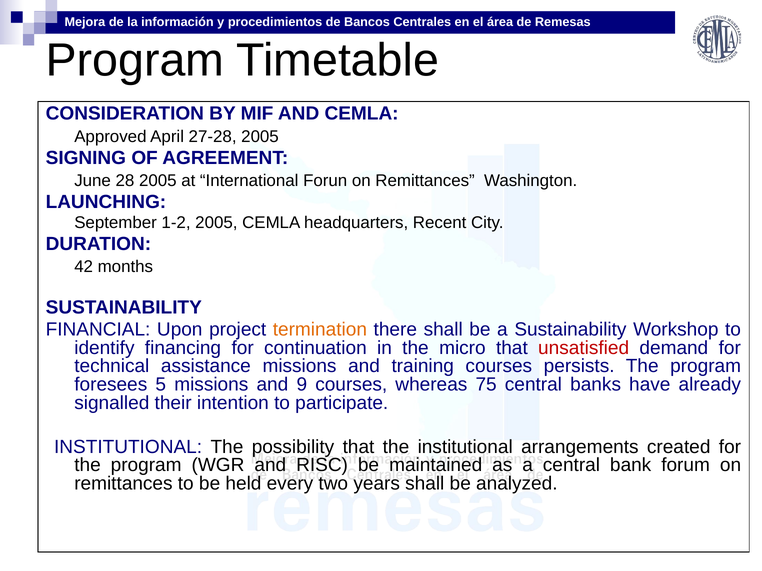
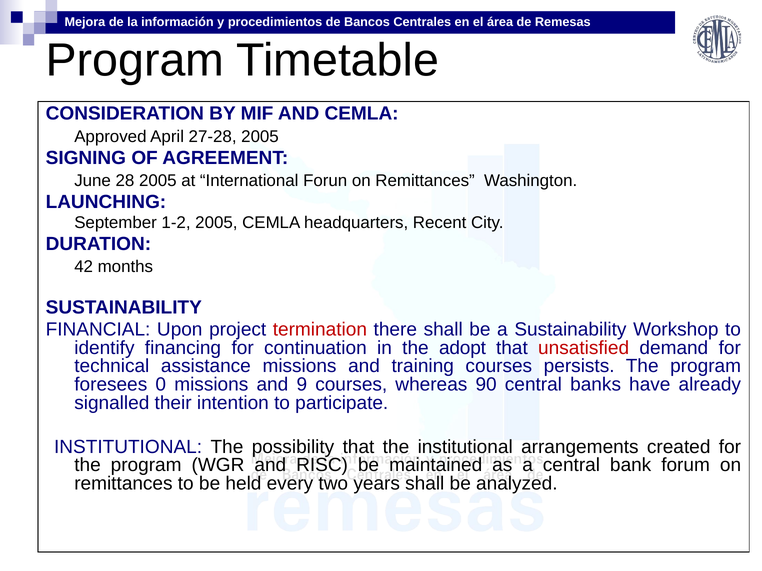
termination colour: orange -> red (320, 330)
micro: micro -> adopt (463, 348)
5: 5 -> 0 (161, 385)
75: 75 -> 90 (486, 385)
